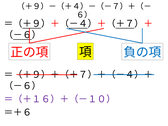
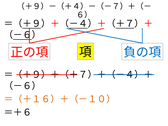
＝（＋１６）＋（－１０） colour: purple -> orange (60, 99)
